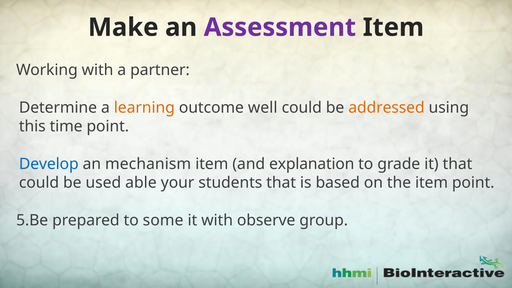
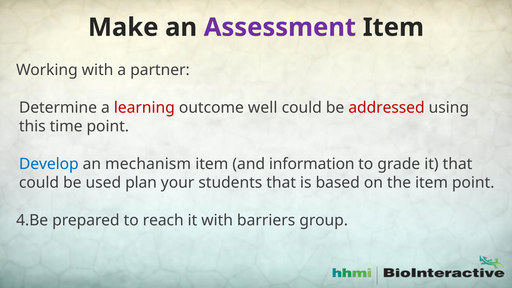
learning colour: orange -> red (144, 108)
addressed colour: orange -> red (386, 108)
explanation: explanation -> information (312, 164)
able: able -> plan (141, 183)
5.Be: 5.Be -> 4.Be (32, 220)
some: some -> reach (163, 220)
observe: observe -> barriers (266, 220)
